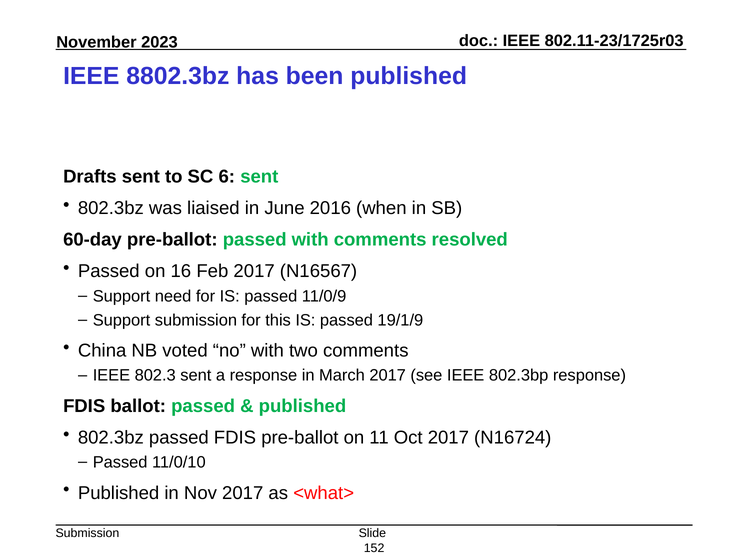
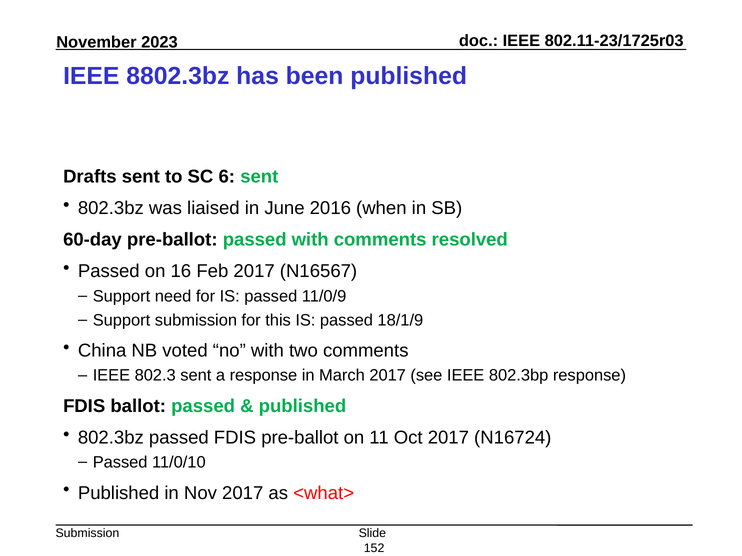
19/1/9: 19/1/9 -> 18/1/9 (400, 320)
